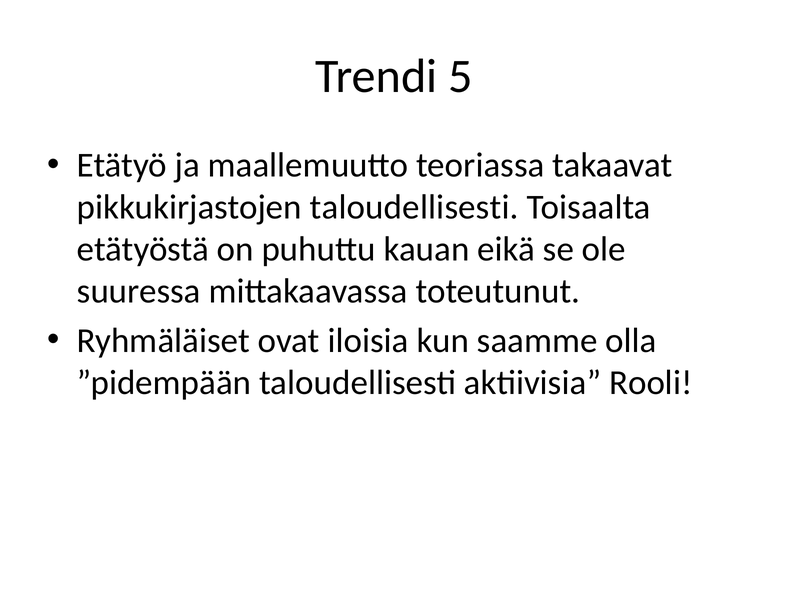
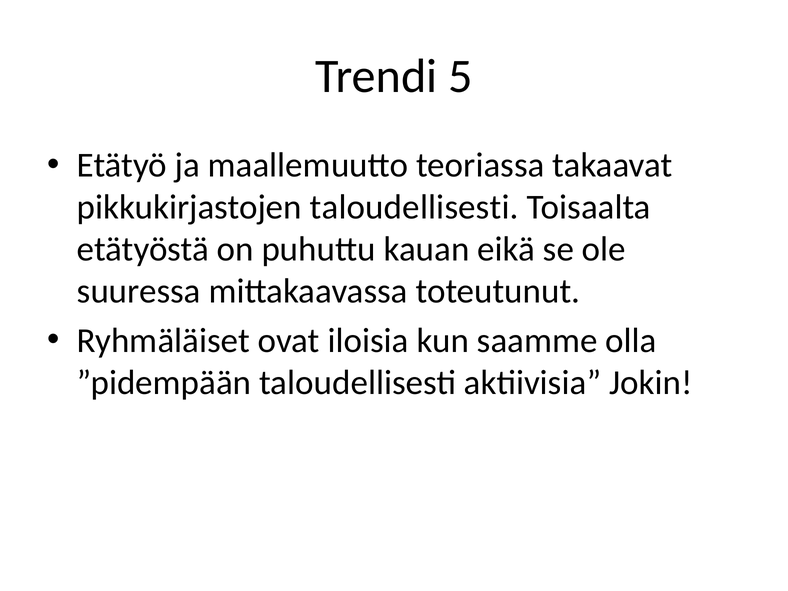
Rooli: Rooli -> Jokin (651, 383)
